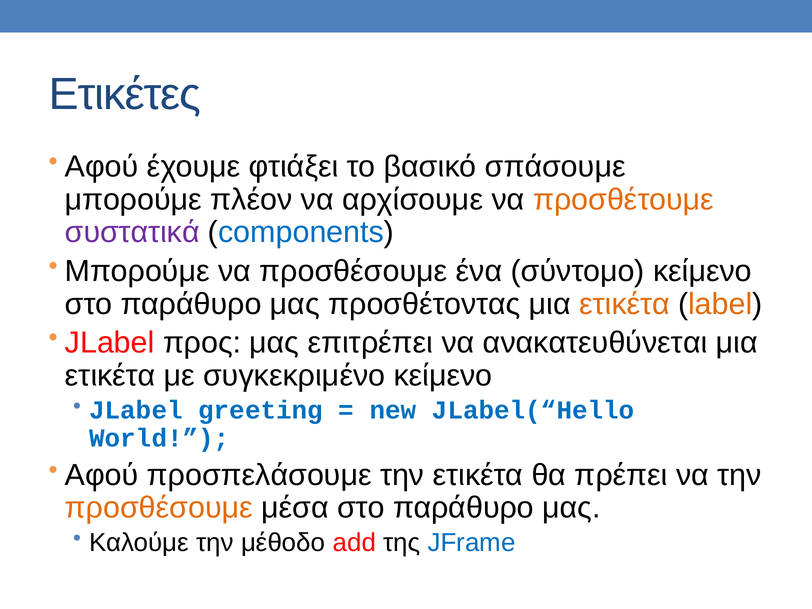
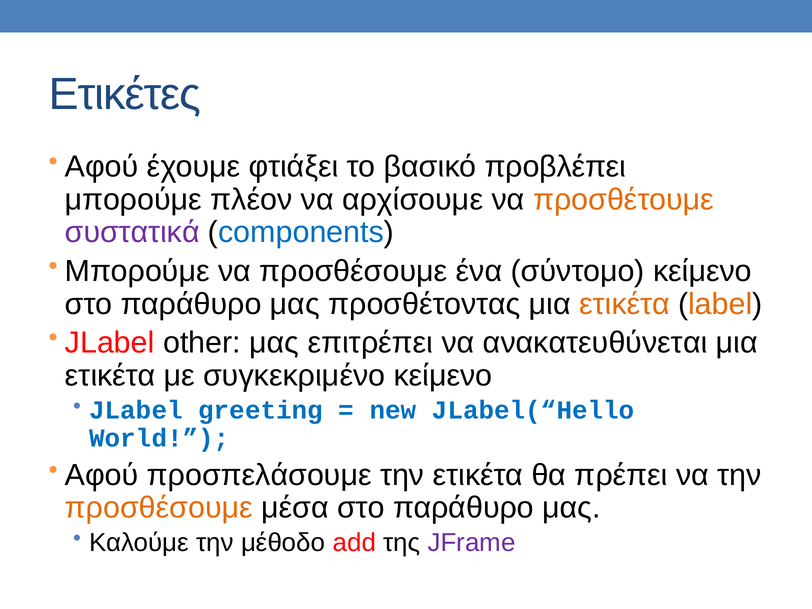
σπάσουμε: σπάσουμε -> προβλέπει (555, 167)
προς: προς -> other (202, 343)
JFrame colour: blue -> purple (472, 543)
